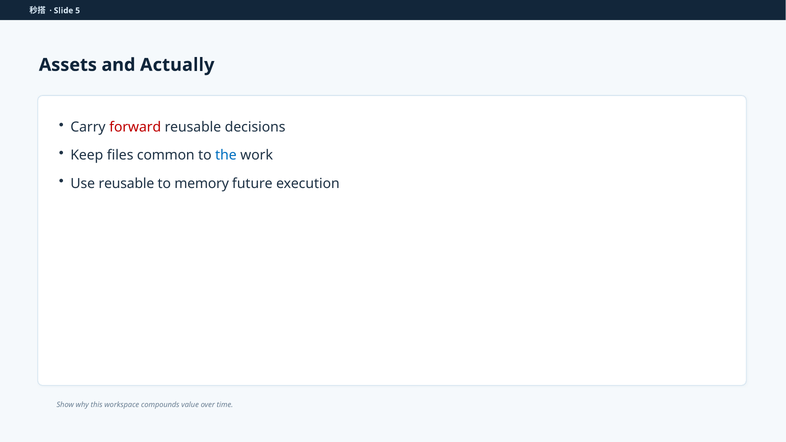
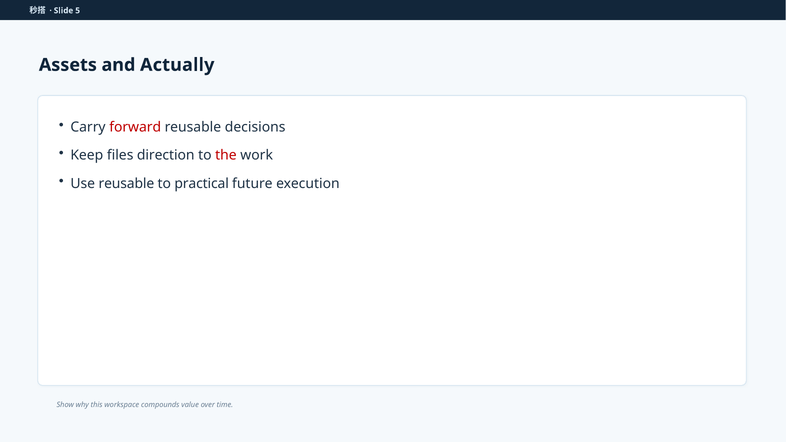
common: common -> direction (166, 155)
the colour: blue -> red (226, 155)
memory: memory -> practical (202, 184)
